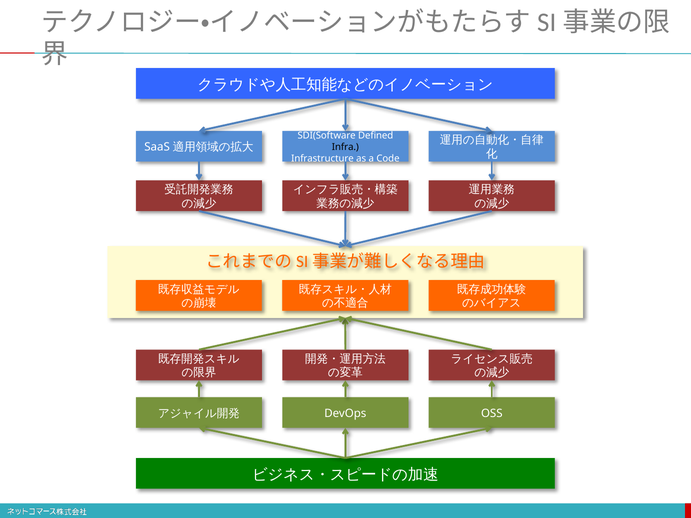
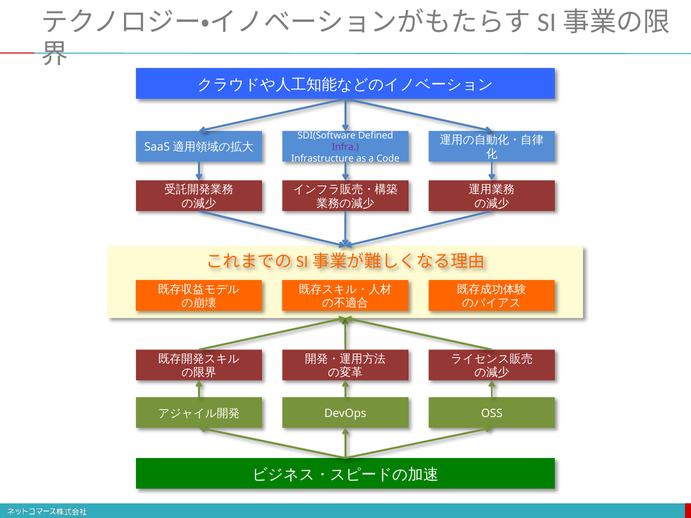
Infra colour: black -> purple (345, 147)
